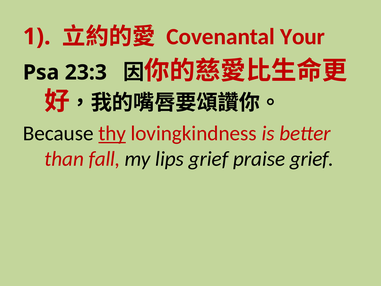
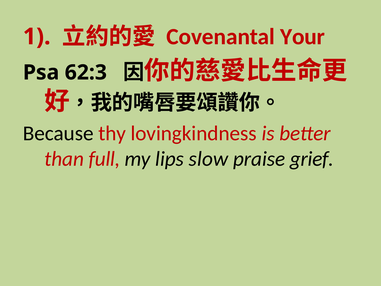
23:3: 23:3 -> 62:3 (86, 72)
thy underline: present -> none (112, 133)
fall: fall -> full (104, 159)
lips grief: grief -> slow (208, 159)
